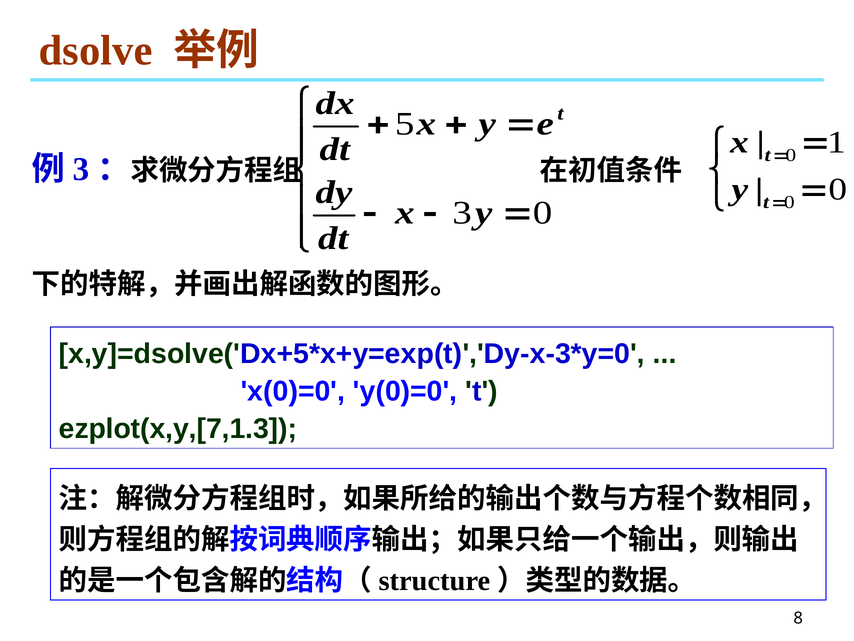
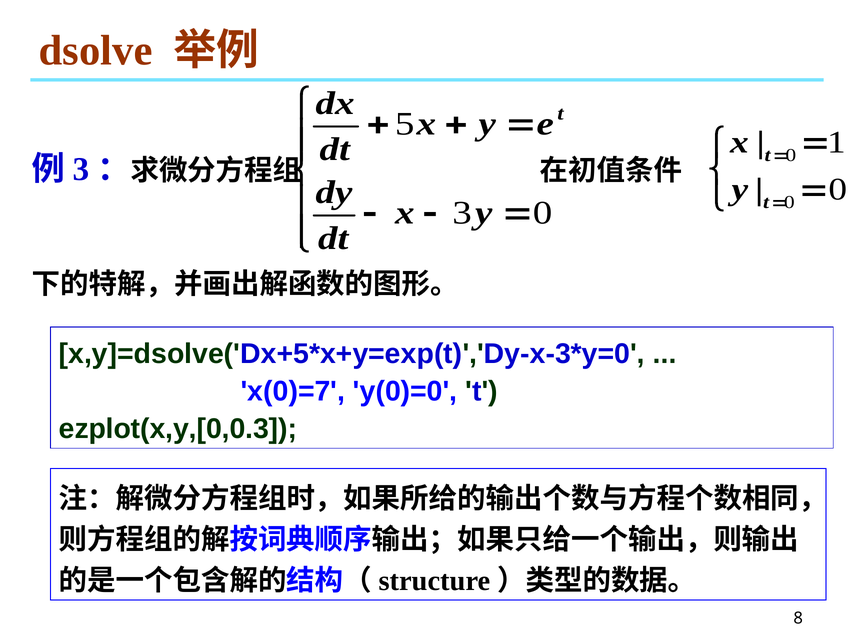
x(0)=0: x(0)=0 -> x(0)=7 (293, 391)
ezplot(x,y,[7,1.3: ezplot(x,y,[7,1.3 -> ezplot(x,y,[0,0.3 (178, 429)
